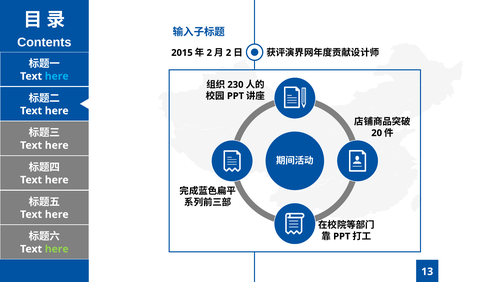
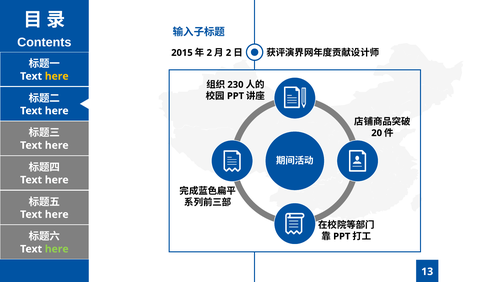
here colour: light blue -> yellow (57, 76)
